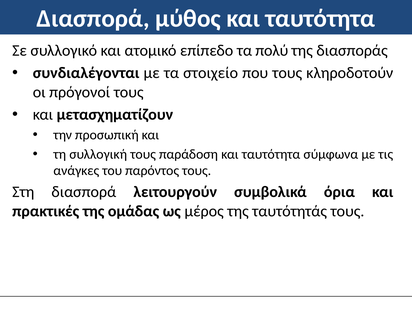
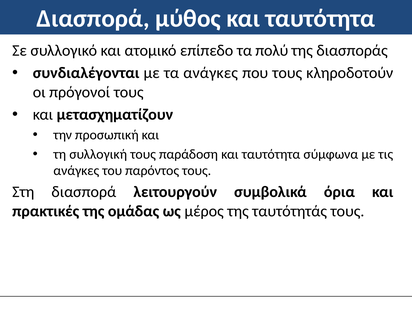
τα στοιχείο: στοιχείο -> ανάγκες (211, 73)
